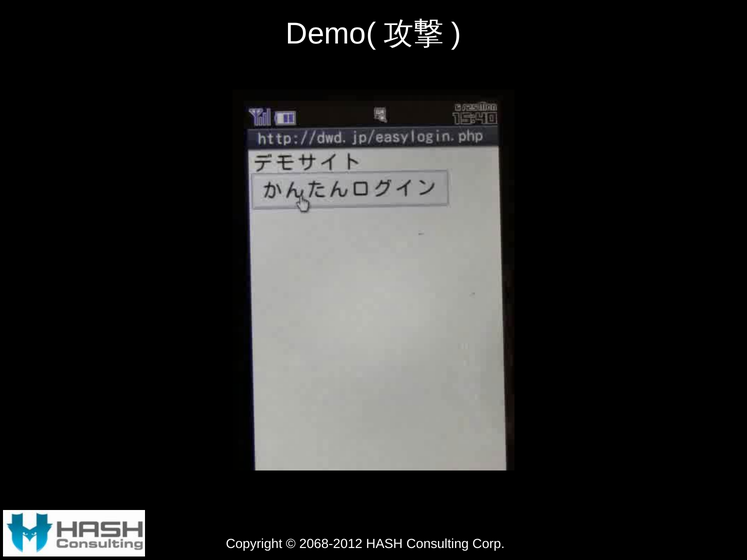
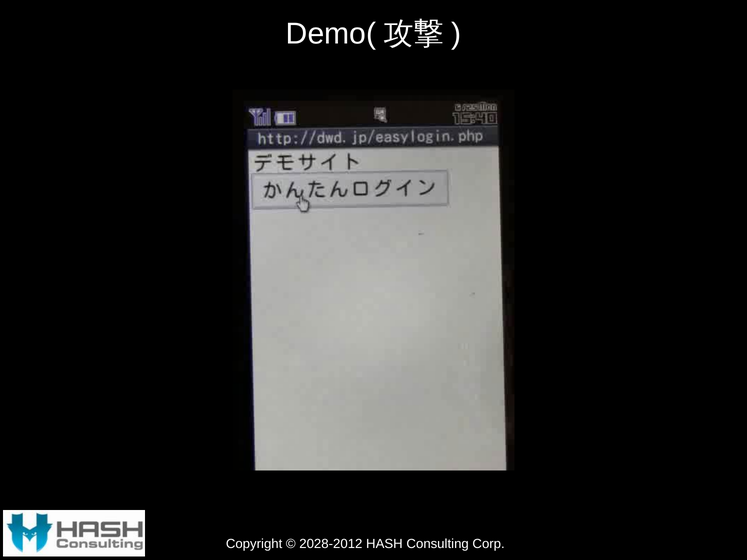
2068-2012: 2068-2012 -> 2028-2012 (331, 544)
